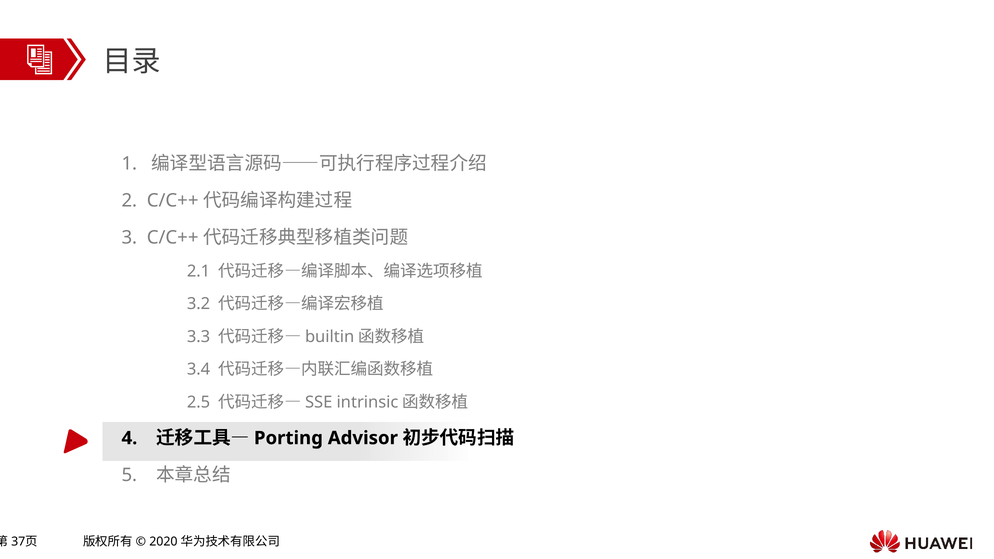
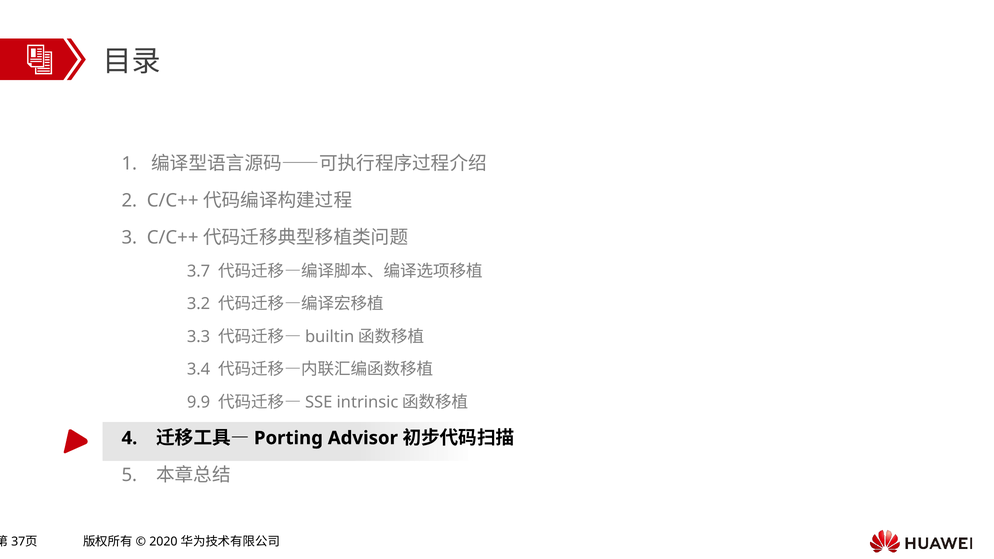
2.1: 2.1 -> 3.7 (199, 271)
2.5: 2.5 -> 9.9 (199, 402)
